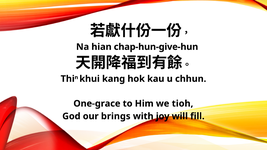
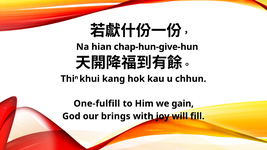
One-grace: One-grace -> One-fulfill (97, 104)
tioh: tioh -> gain (183, 104)
